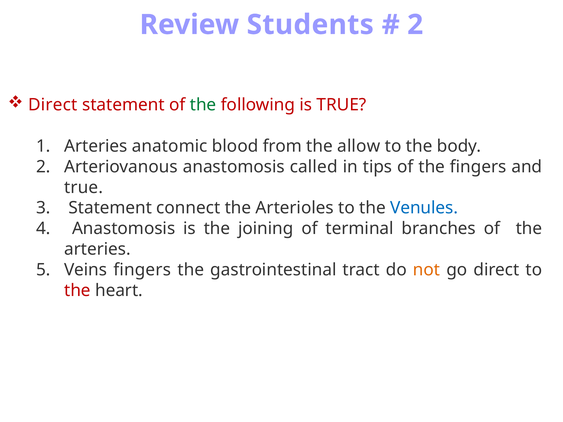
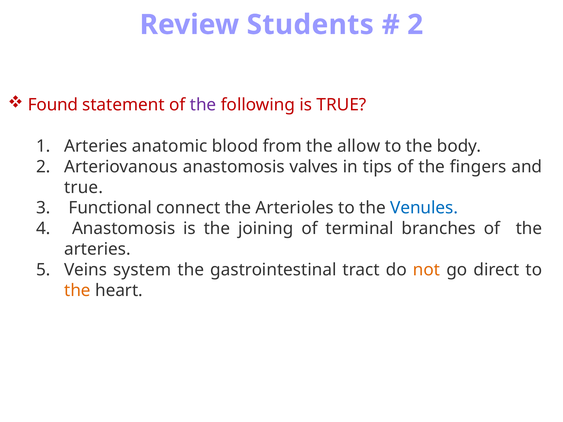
Direct: Direct -> Found (53, 105)
the colour: green -> purple (203, 105)
called: called -> valves (314, 167)
Statement: Statement -> Functional (110, 208)
Veins fingers: fingers -> system (142, 270)
the colour: red -> orange (77, 291)
